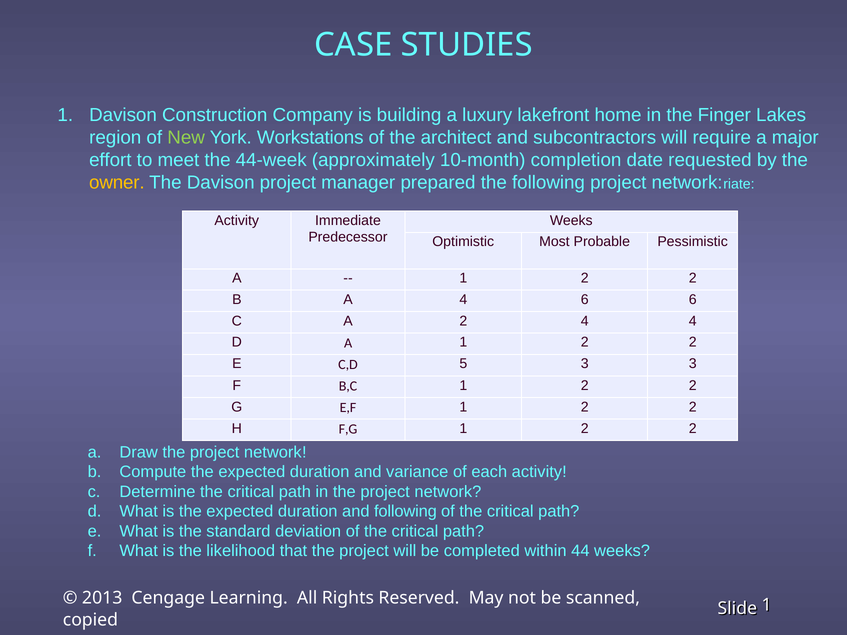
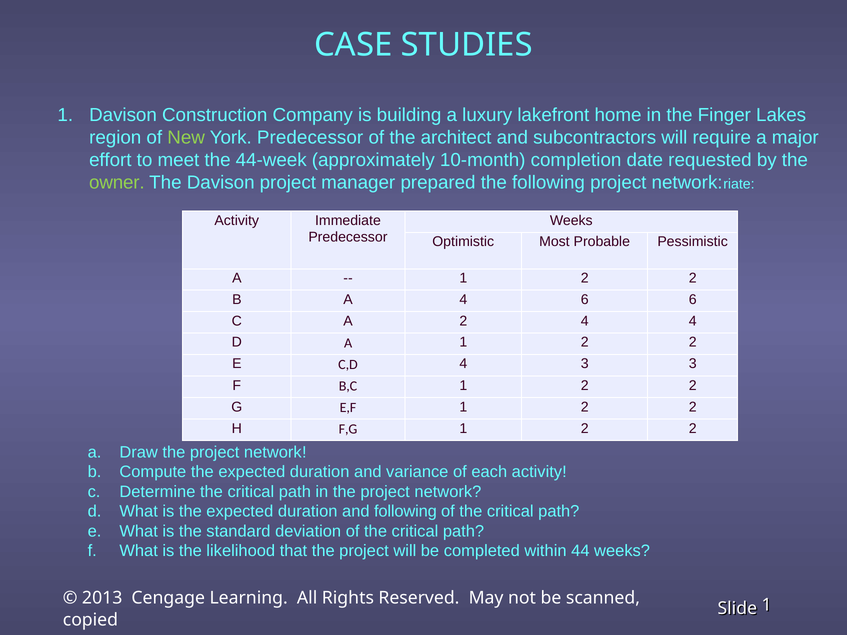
York Workstations: Workstations -> Predecessor (310, 138)
owner colour: yellow -> light green (117, 183)
C,D 5: 5 -> 4 (463, 364)
